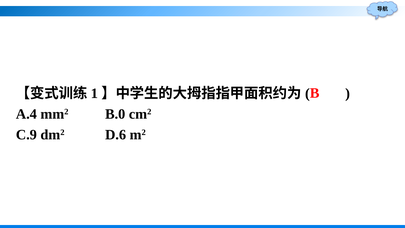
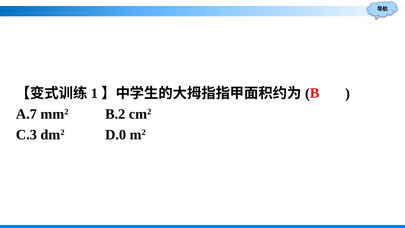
A.4: A.4 -> A.7 (26, 114)
B.0: B.0 -> B.2 (115, 114)
C.9: C.9 -> C.3 (26, 135)
D.6: D.6 -> D.0 (116, 135)
